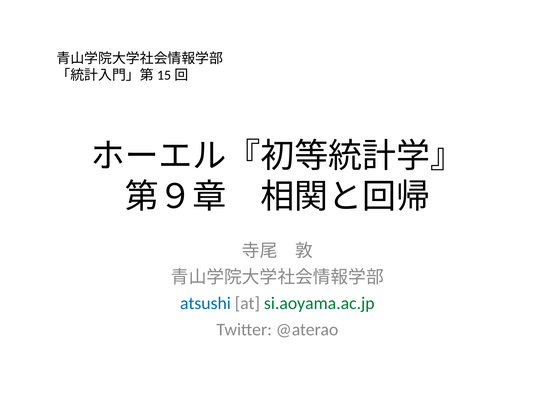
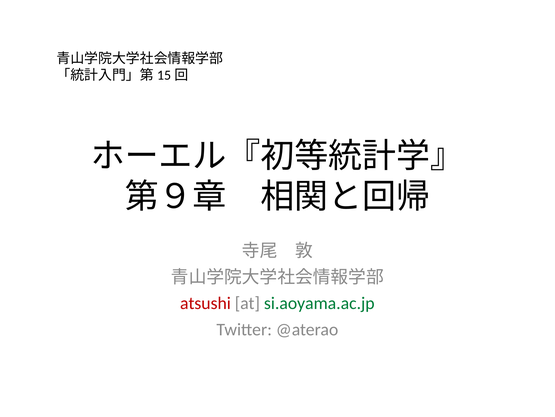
atsushi colour: blue -> red (205, 303)
